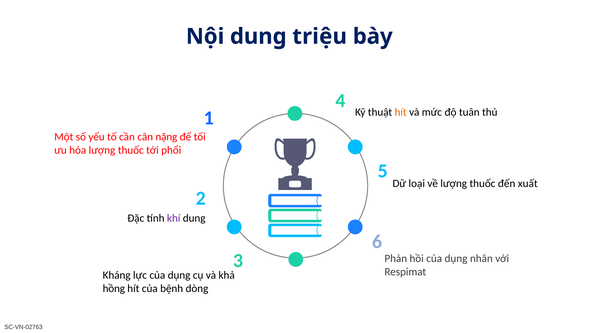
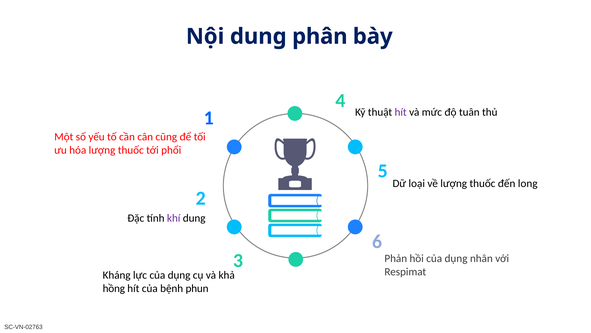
triệu: triệu -> phân (320, 36)
hít colour: orange -> purple (401, 112)
nặng: nặng -> cũng (166, 137)
xuất: xuất -> long (528, 183)
dòng: dòng -> phun (197, 288)
